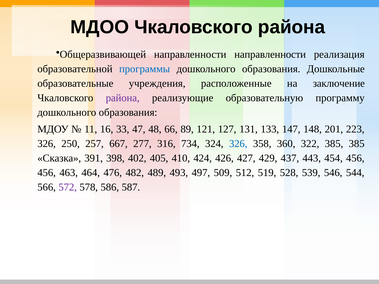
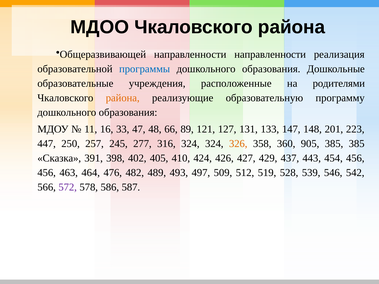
заключение: заключение -> родителями (339, 84)
района colour: purple -> orange (123, 98)
326: 326 -> 447 (47, 144)
667: 667 -> 245 (118, 144)
316 734: 734 -> 324 (190, 144)
326 colour: blue -> orange (238, 144)
322: 322 -> 905 (310, 144)
544: 544 -> 542 (355, 173)
